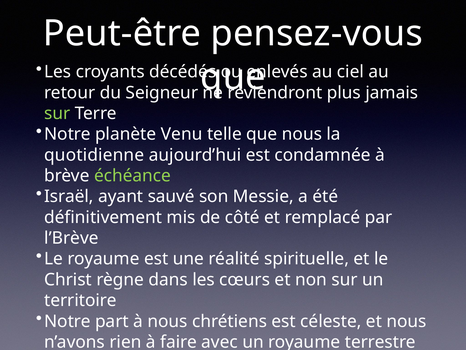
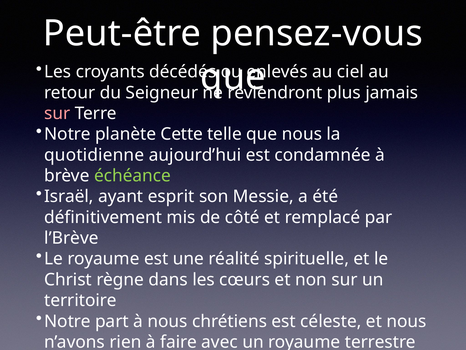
sur colour: light green -> pink (57, 113)
Venu: Venu -> Cette (182, 134)
sauvé: sauvé -> esprit (171, 196)
